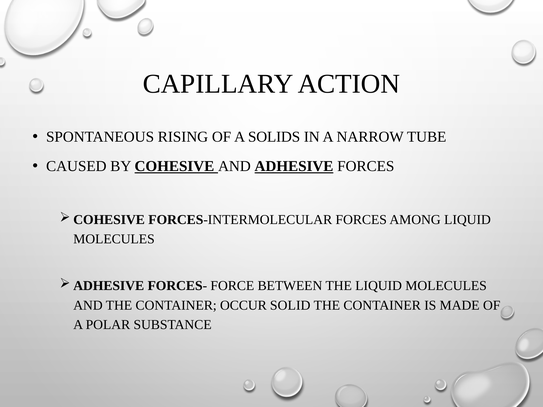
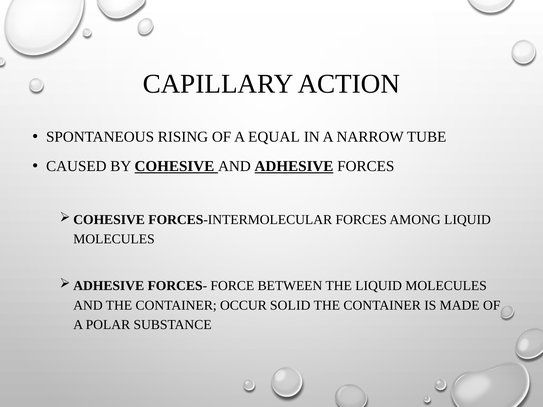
SOLIDS: SOLIDS -> EQUAL (274, 137)
